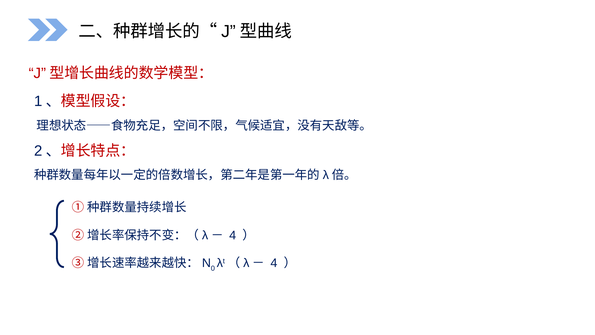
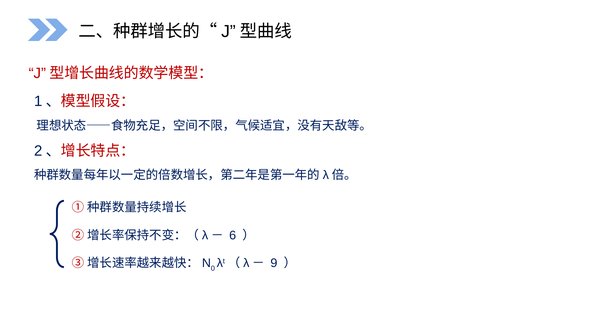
4: 4 -> 6 (233, 235)
4: 4 -> 9 (274, 263)
